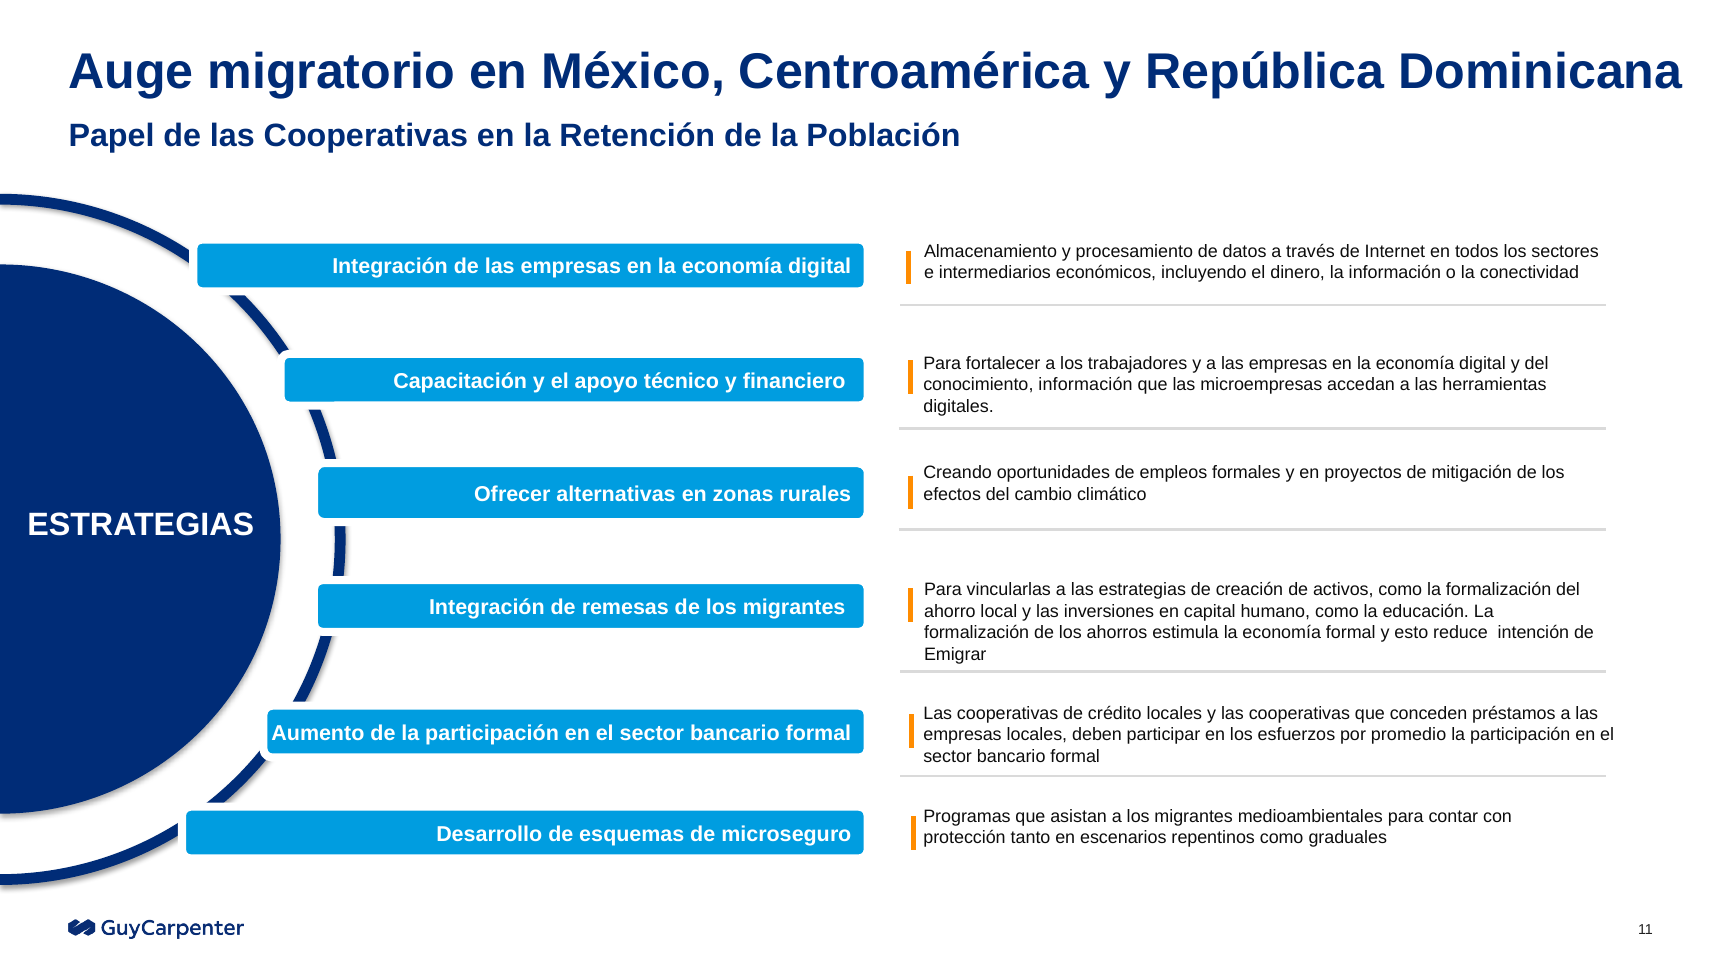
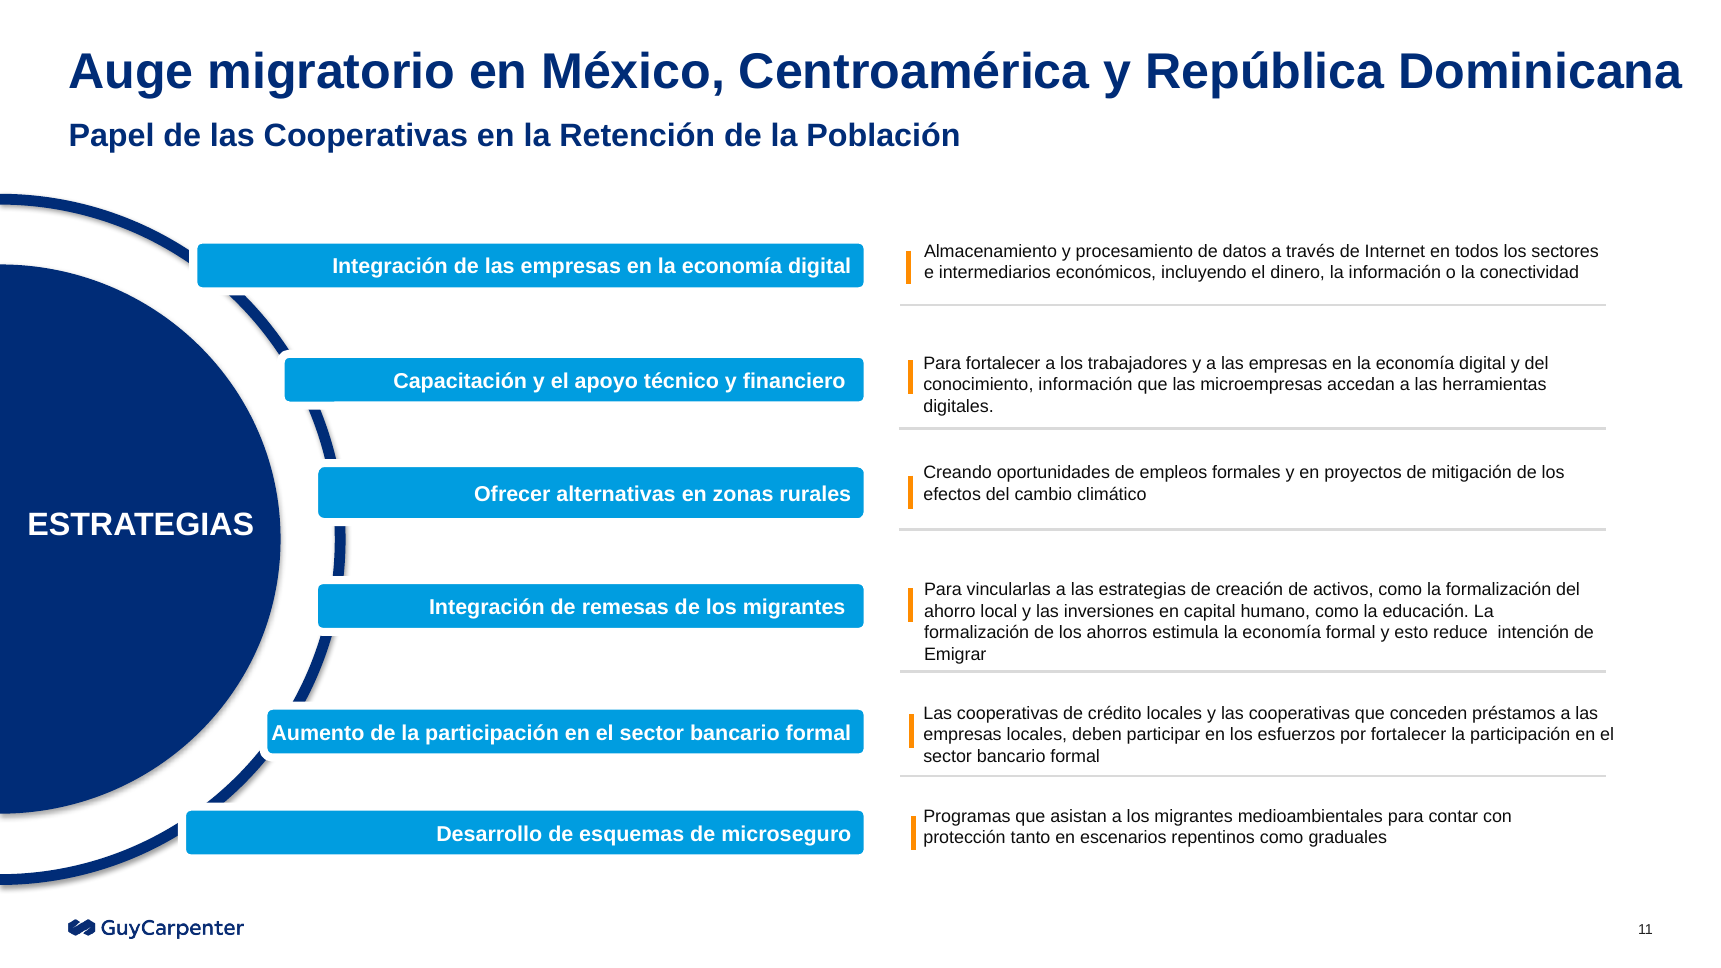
por promedio: promedio -> fortalecer (1409, 735)
